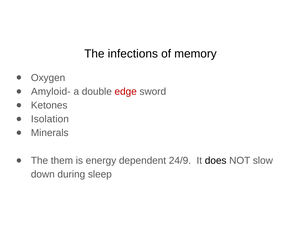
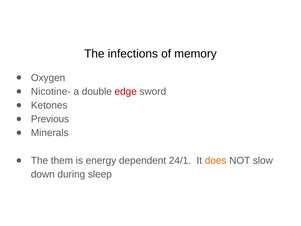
Amyloid-: Amyloid- -> Nicotine- (51, 91)
Isolation: Isolation -> Previous (50, 119)
24/9: 24/9 -> 24/1 (180, 160)
does colour: black -> orange (216, 160)
